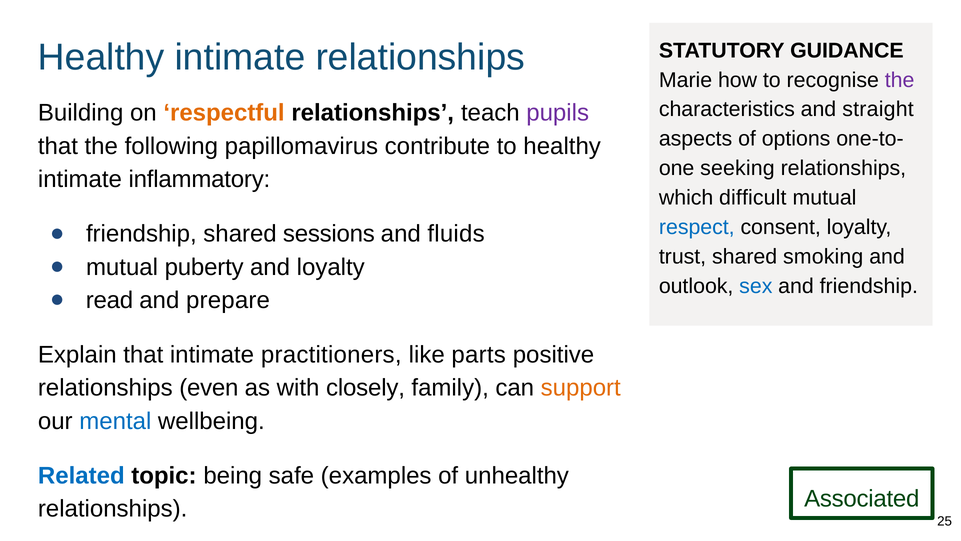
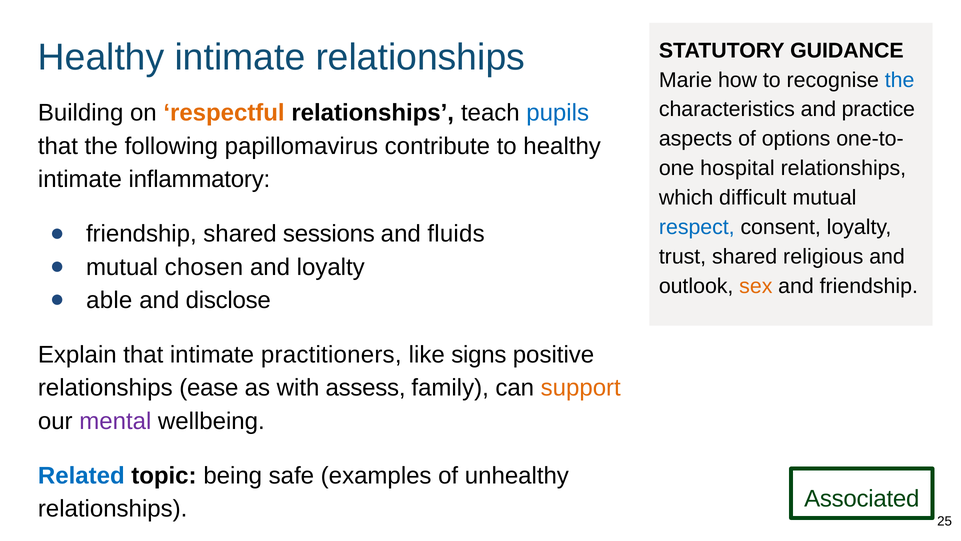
the colour: purple -> blue (900, 80)
straight: straight -> practice (878, 109)
pupils colour: purple -> blue (558, 113)
seeking: seeking -> hospital (737, 168)
smoking: smoking -> religious (823, 257)
puberty: puberty -> chosen (204, 267)
sex colour: blue -> orange (756, 286)
read: read -> able (109, 300)
prepare: prepare -> disclose (228, 300)
parts: parts -> signs (479, 354)
even: even -> ease (209, 388)
closely: closely -> assess (366, 388)
mental colour: blue -> purple (115, 421)
